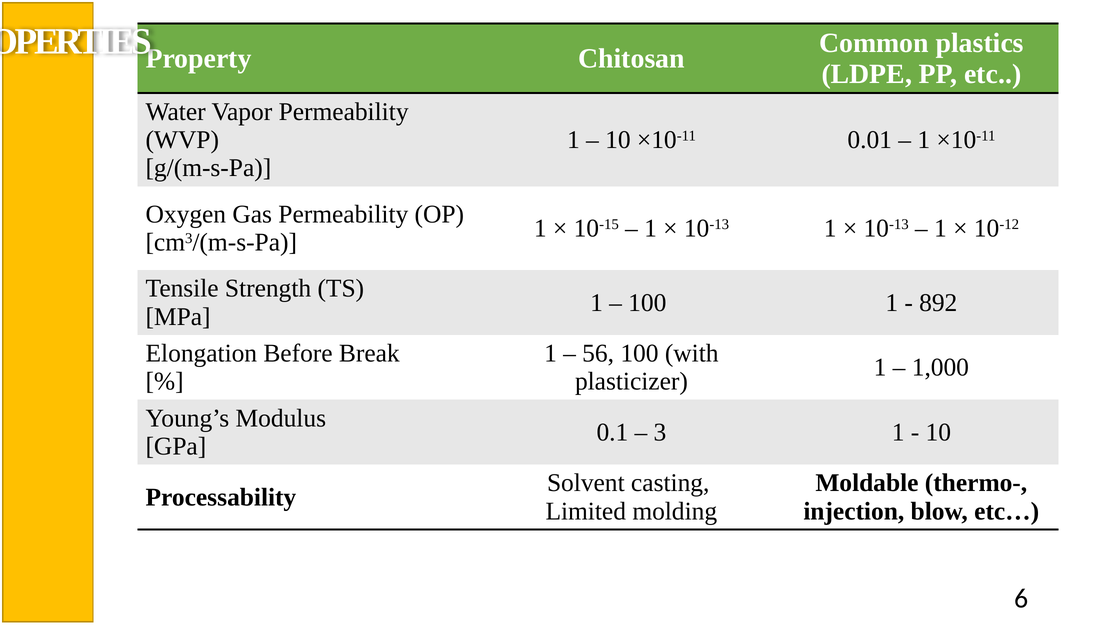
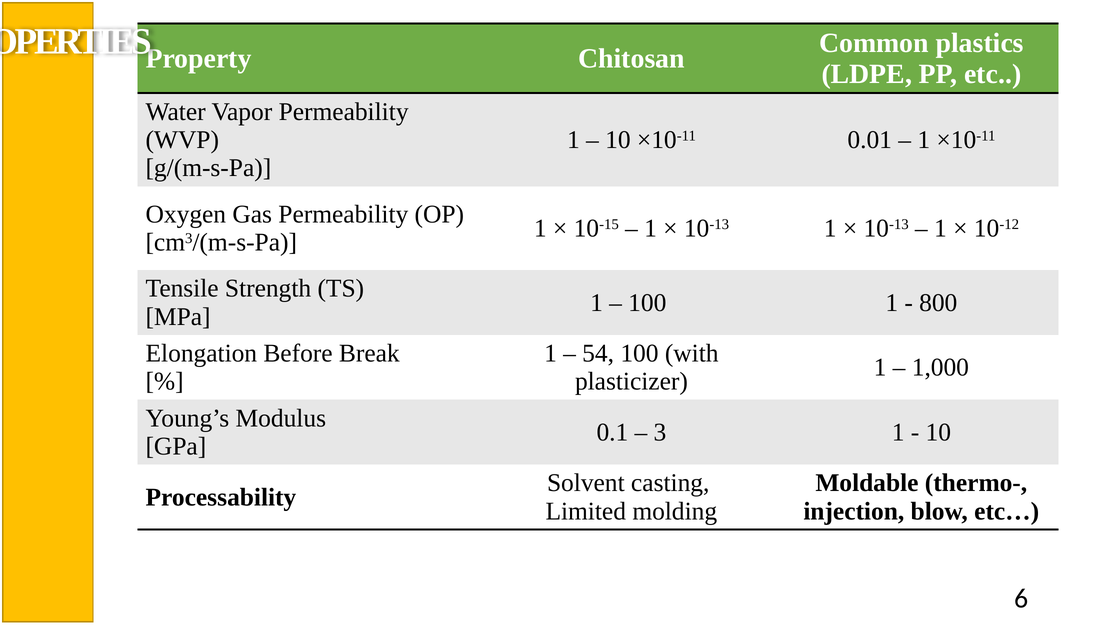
892: 892 -> 800 (938, 303)
56: 56 -> 54 (598, 353)
